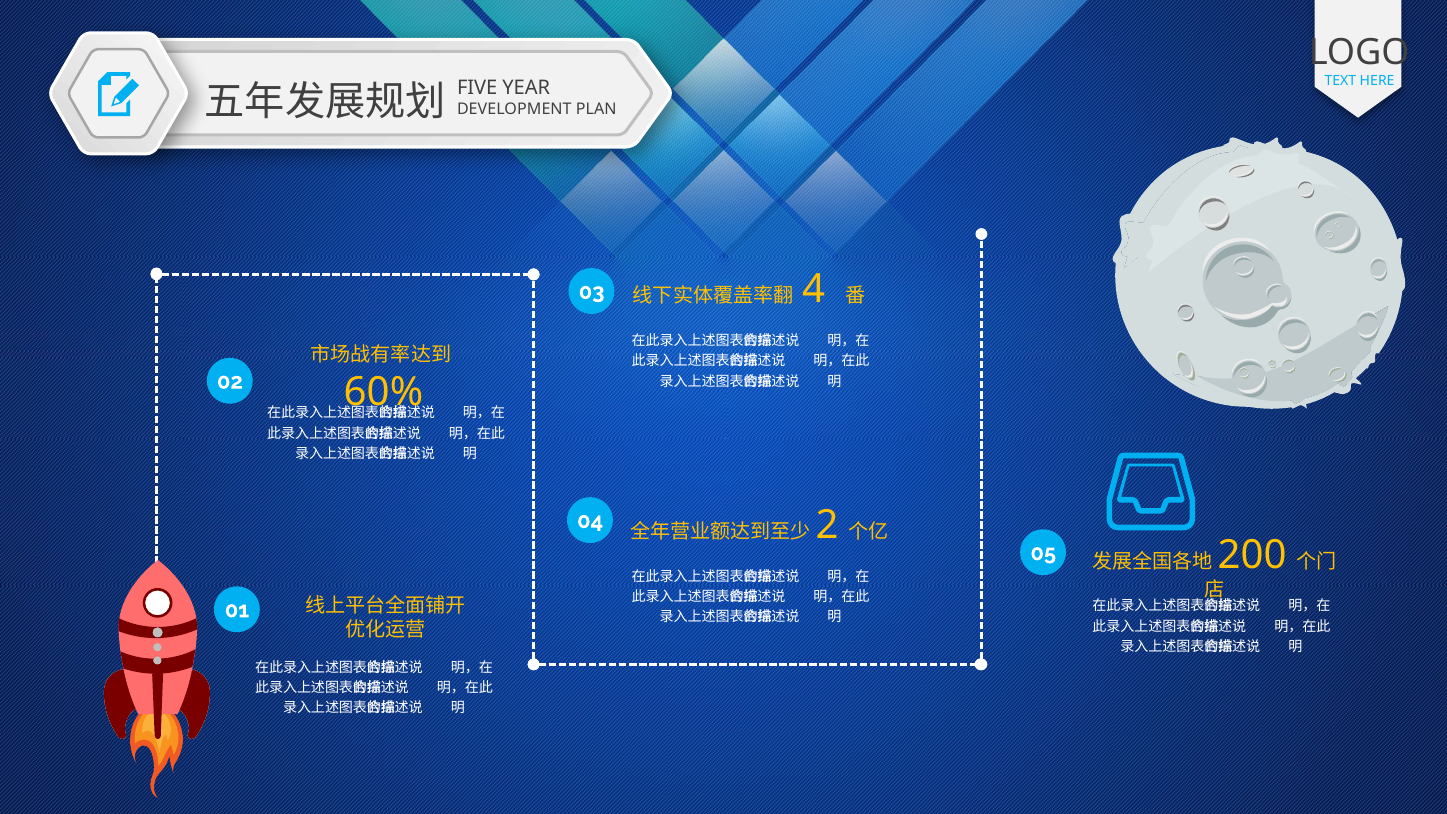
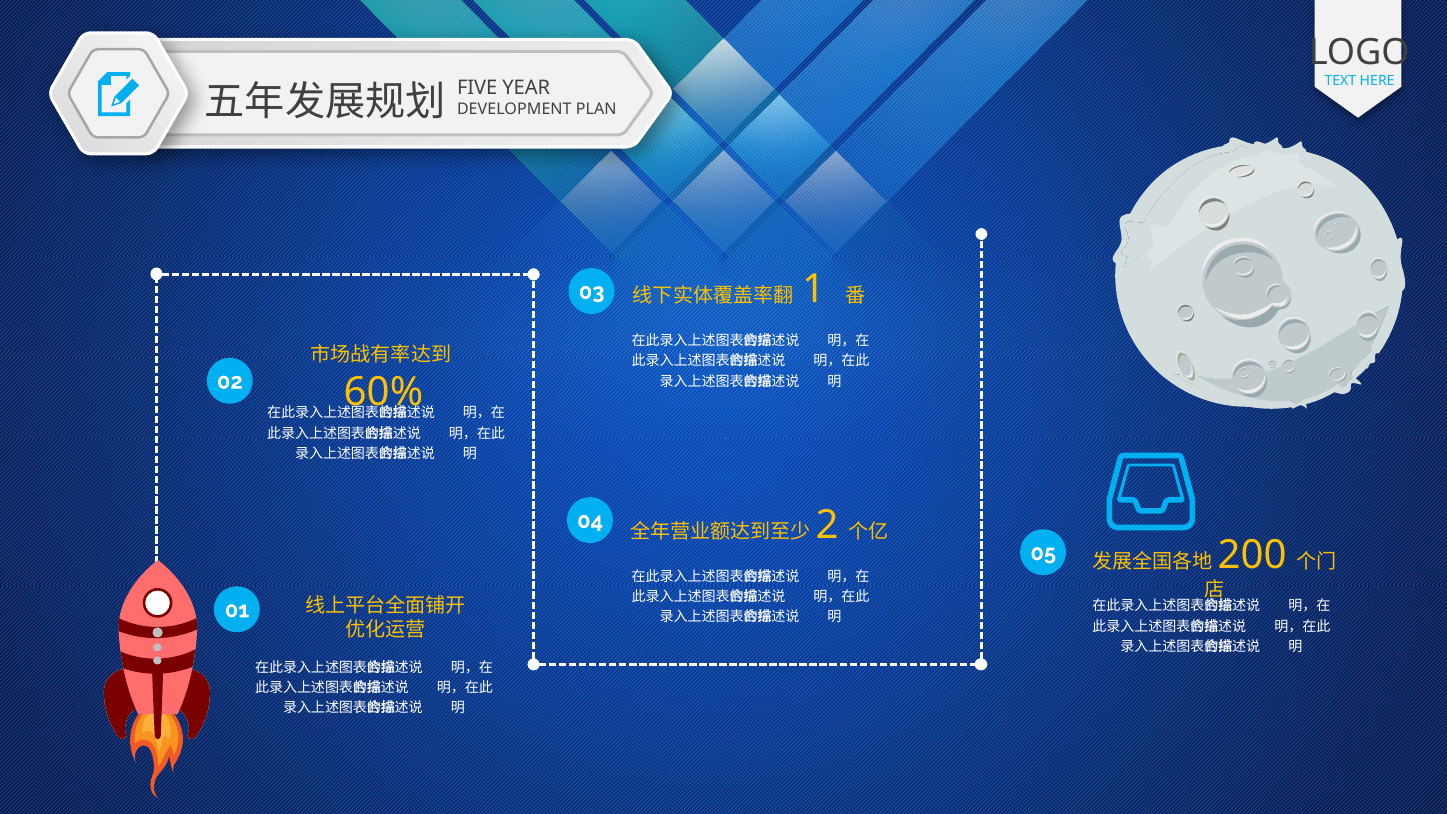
4: 4 -> 1 (814, 290)
